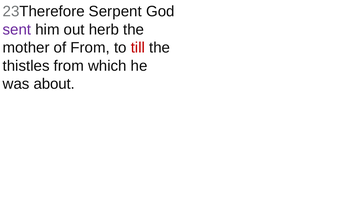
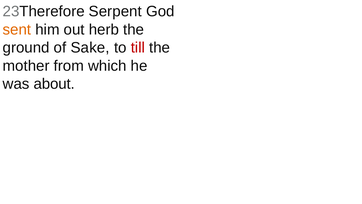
sent colour: purple -> orange (17, 30)
mother: mother -> ground (26, 48)
of From: From -> Sake (90, 48)
thistles: thistles -> mother (26, 66)
